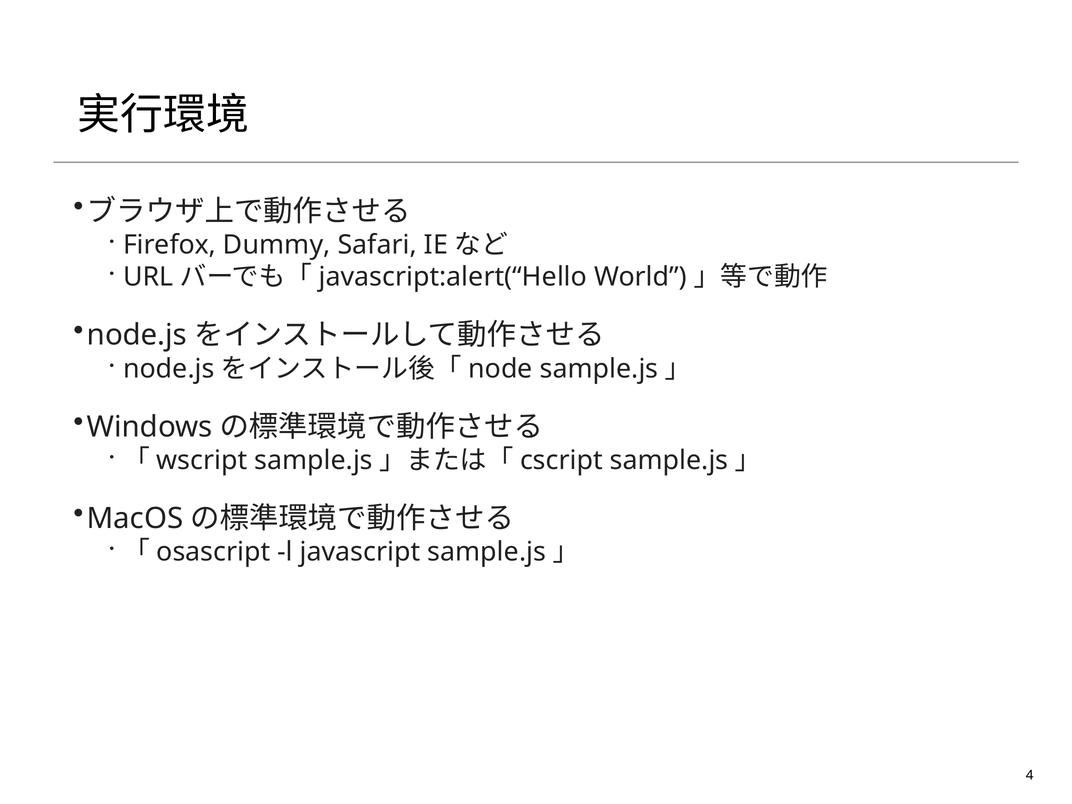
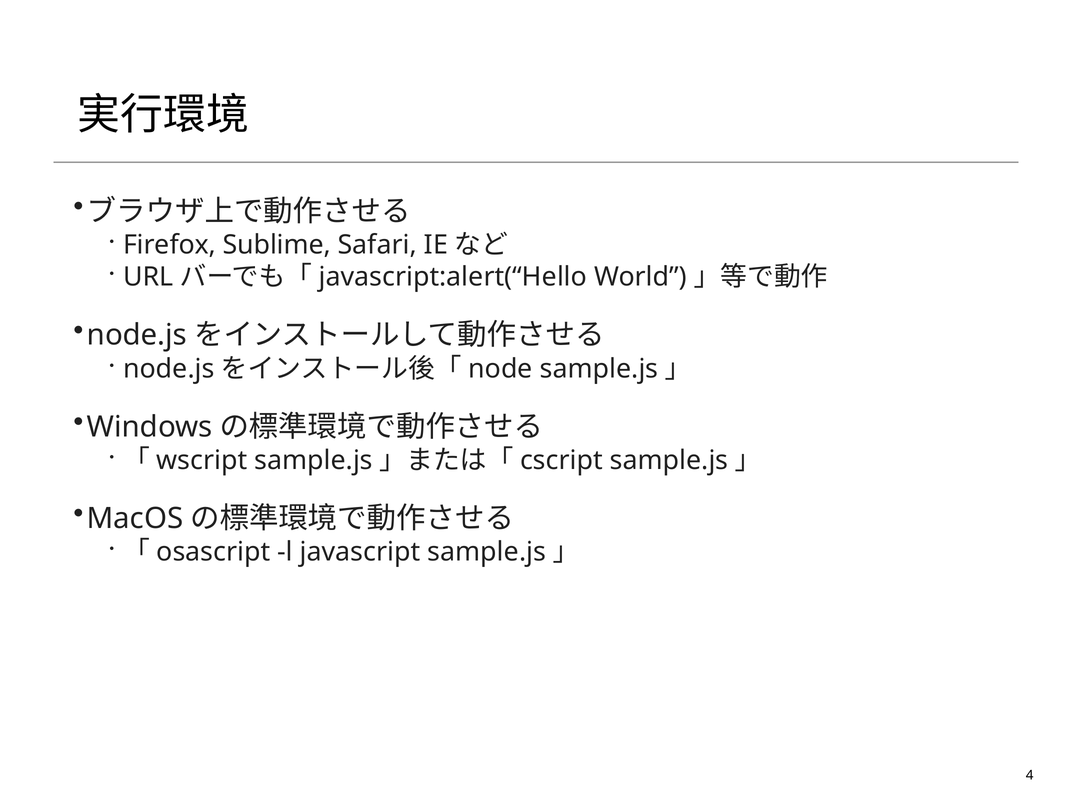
Dummy: Dummy -> Sublime (277, 245)
